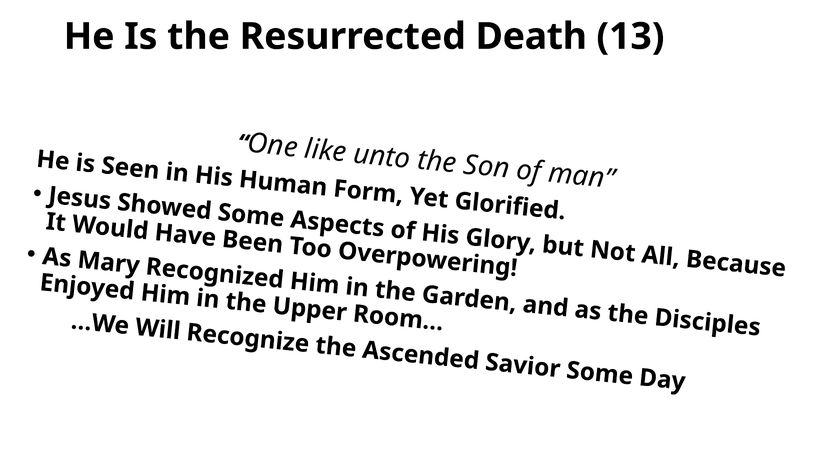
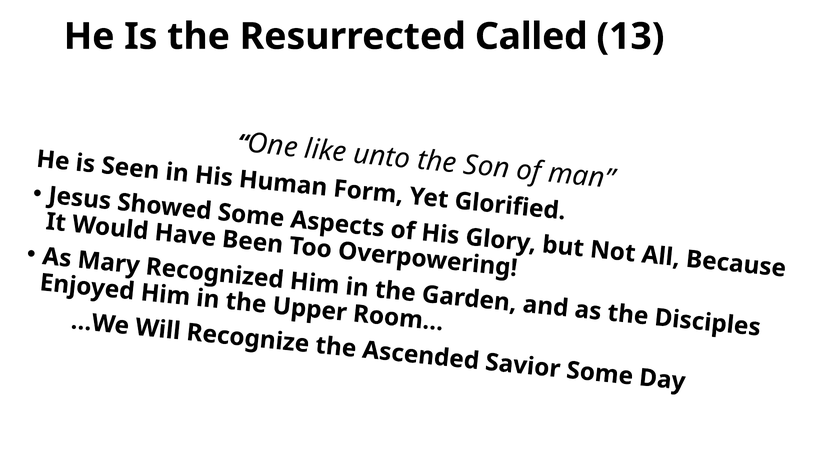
Death: Death -> Called (531, 36)
